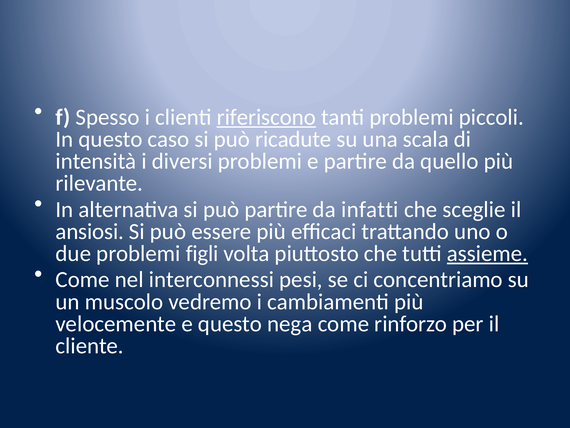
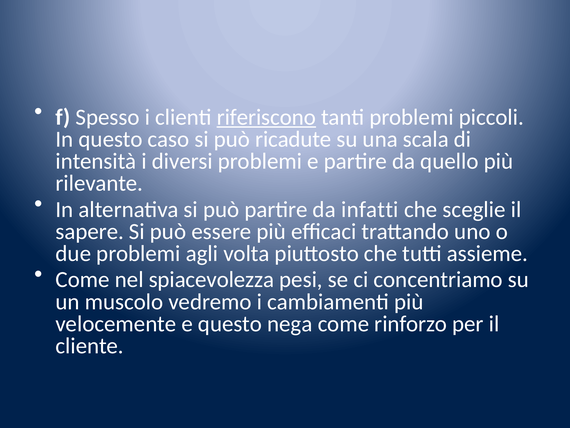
ansiosi: ansiosi -> sapere (90, 231)
figli: figli -> agli (202, 253)
assieme underline: present -> none (488, 253)
interconnessi: interconnessi -> spiacevolezza (211, 279)
